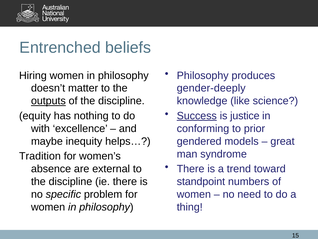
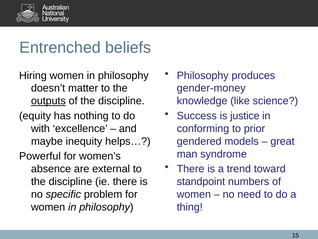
gender-deeply: gender-deeply -> gender-money (211, 88)
Success underline: present -> none (197, 116)
Tradition: Tradition -> Powerful (40, 156)
